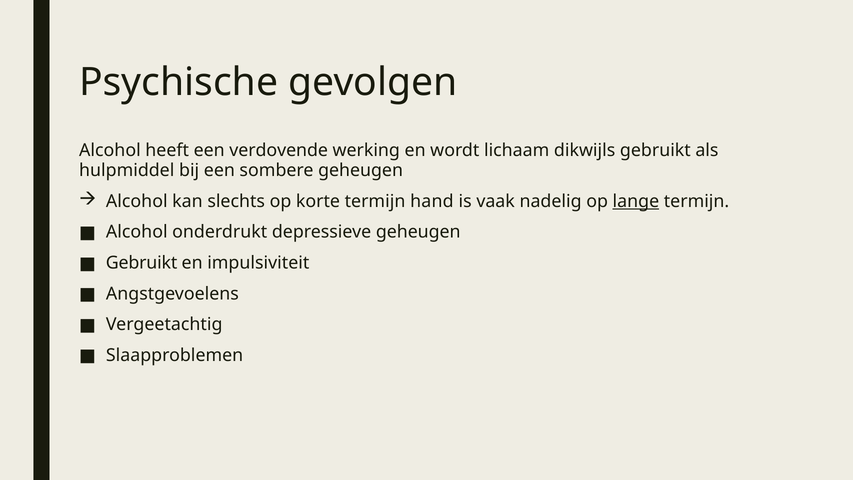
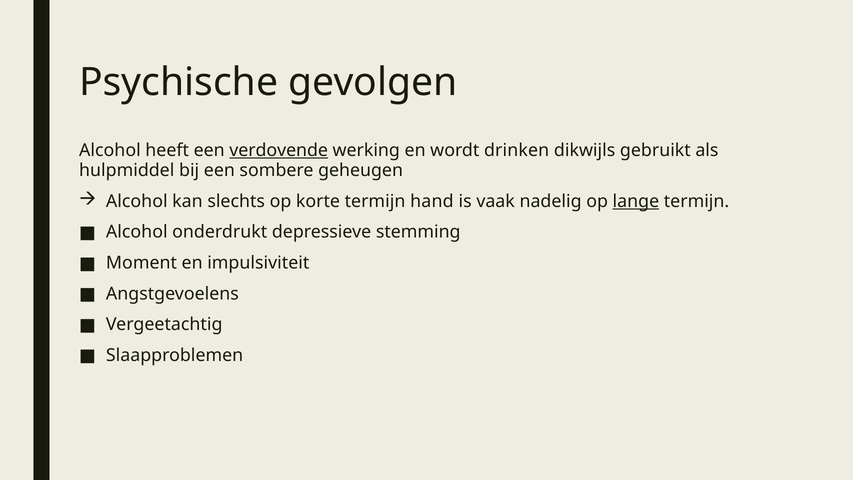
verdovende underline: none -> present (279, 150)
lichaam: lichaam -> drinken (517, 150)
depressieve geheugen: geheugen -> stemming (418, 232)
Gebruikt: Gebruikt -> Moment (141, 263)
